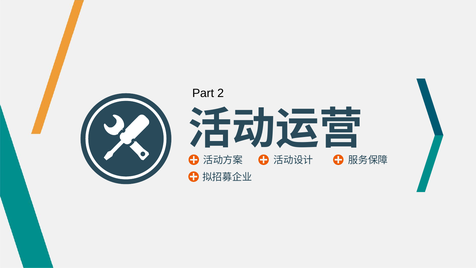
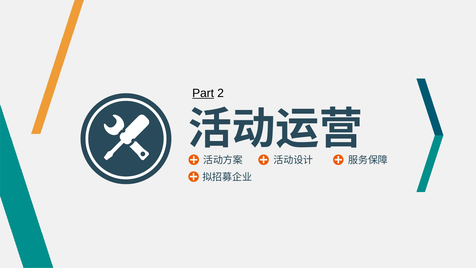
Part underline: none -> present (203, 93)
